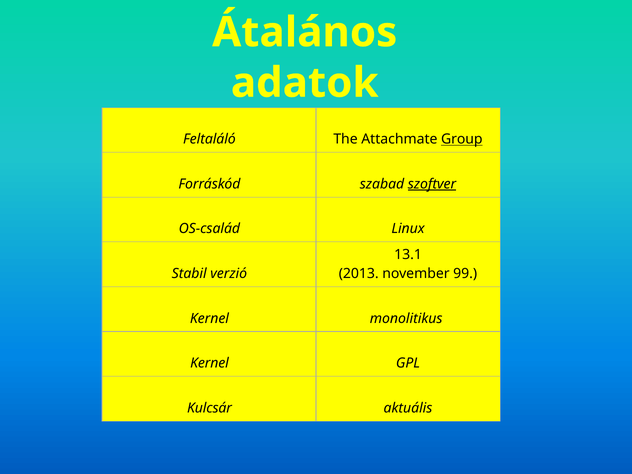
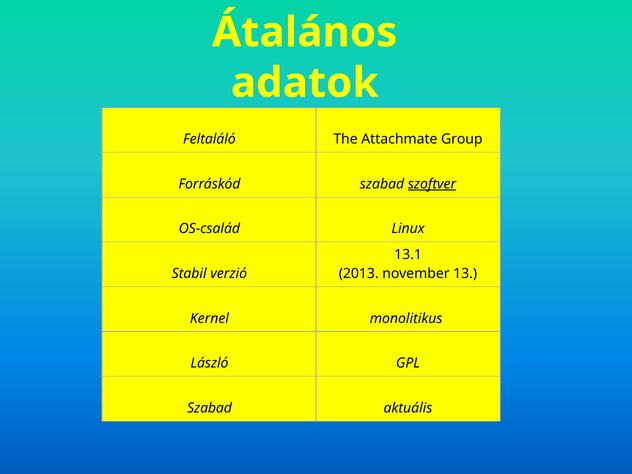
Group underline: present -> none (462, 139)
99: 99 -> 13 (465, 274)
Kernel: Kernel -> László (209, 363)
Kulcsár: Kulcsár -> Szabad (210, 408)
